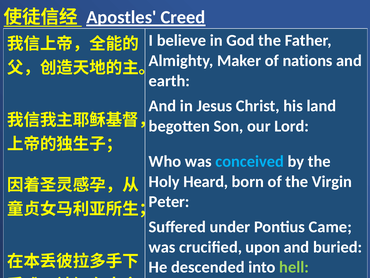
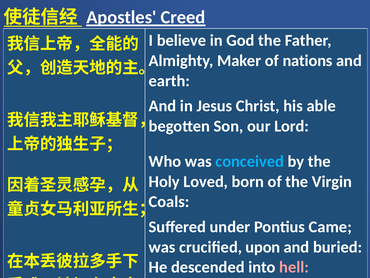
land: land -> able (321, 106)
Heard: Heard -> Loved (206, 181)
Peter: Peter -> Coals (169, 201)
hell colour: light green -> pink (294, 267)
